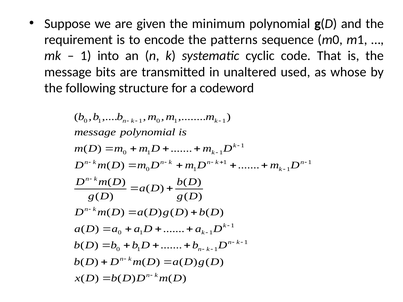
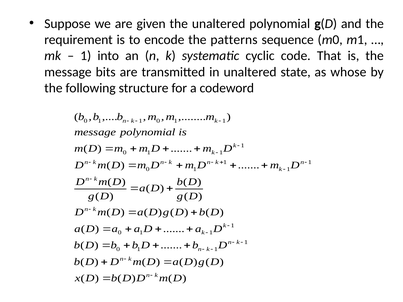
the minimum: minimum -> unaltered (219, 24)
used: used -> state (296, 72)
